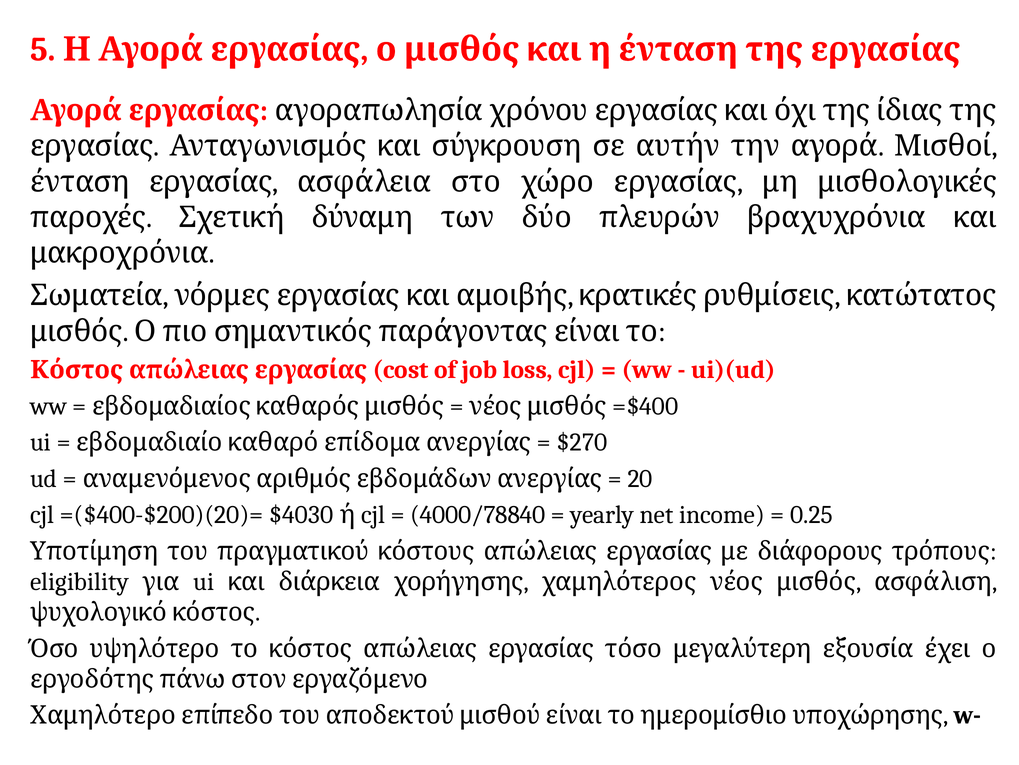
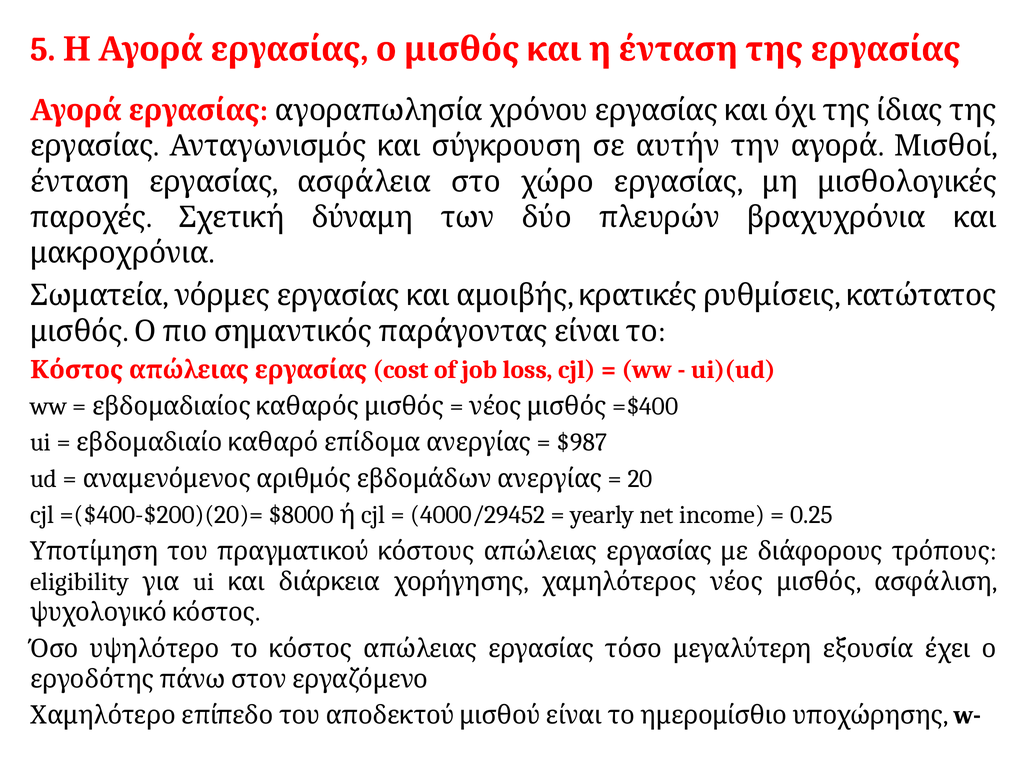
$270: $270 -> $987 (582, 442)
$4030: $4030 -> $8000 (301, 514)
4000/78840: 4000/78840 -> 4000/29452 (478, 514)
